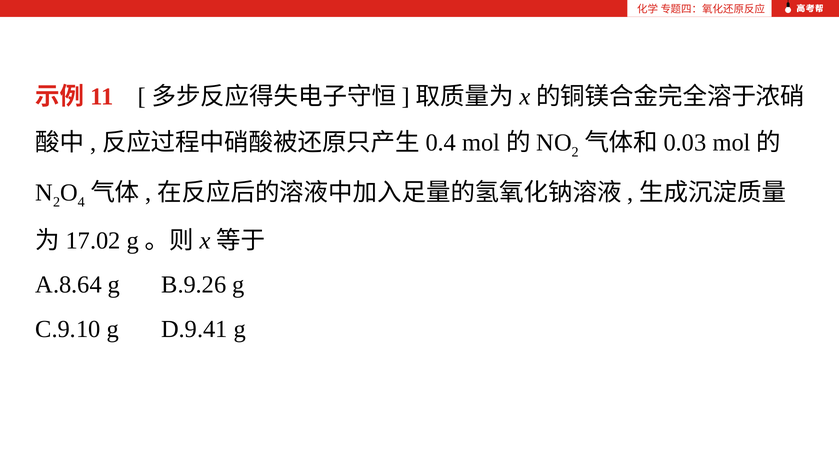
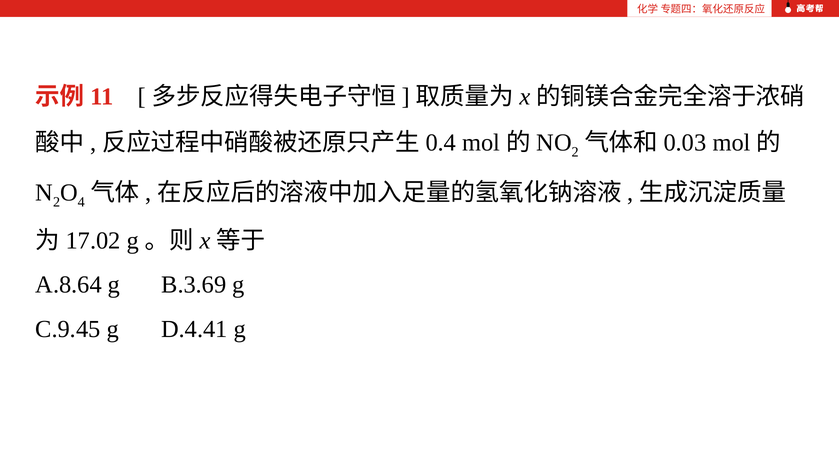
B.9.26: B.9.26 -> B.3.69 (194, 285)
C.9.10: C.9.10 -> C.9.45 (68, 329)
D.9.41: D.9.41 -> D.4.41 (194, 329)
